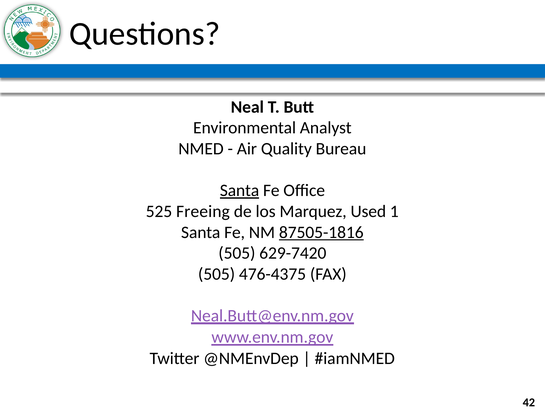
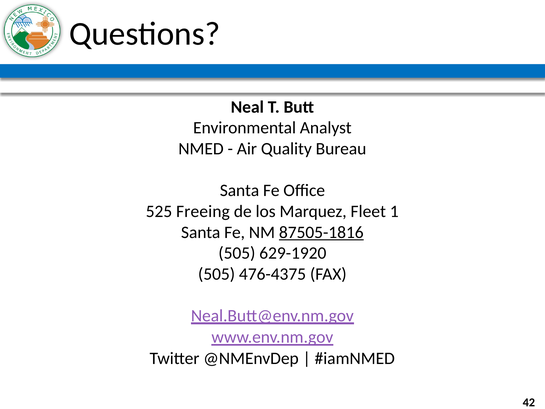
Santa underline: present -> none (240, 190)
Used: Used -> Fleet (368, 211)
629-7420: 629-7420 -> 629-1920 (293, 253)
